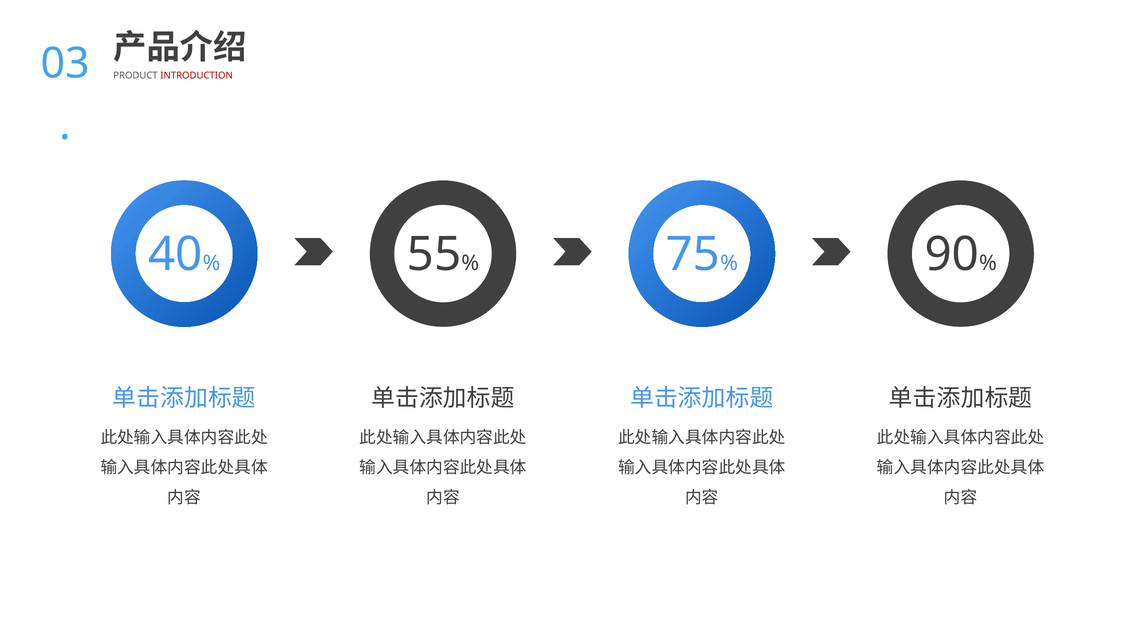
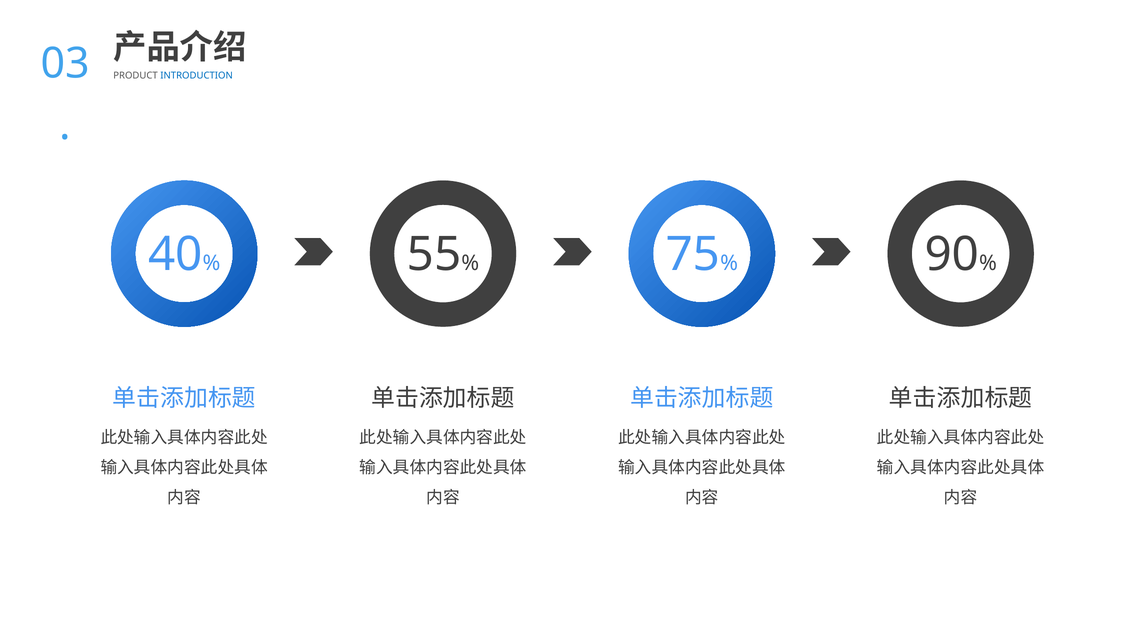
INTRODUCTION colour: red -> blue (197, 75)
